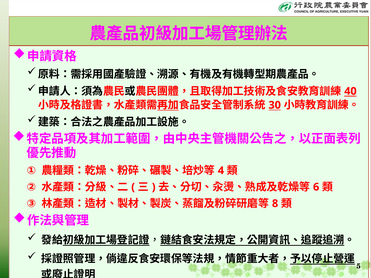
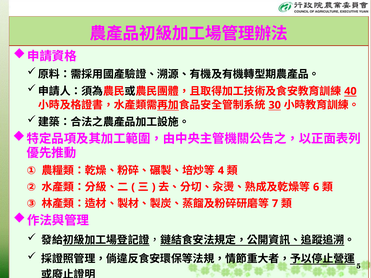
8: 8 -> 7 (275, 204)
